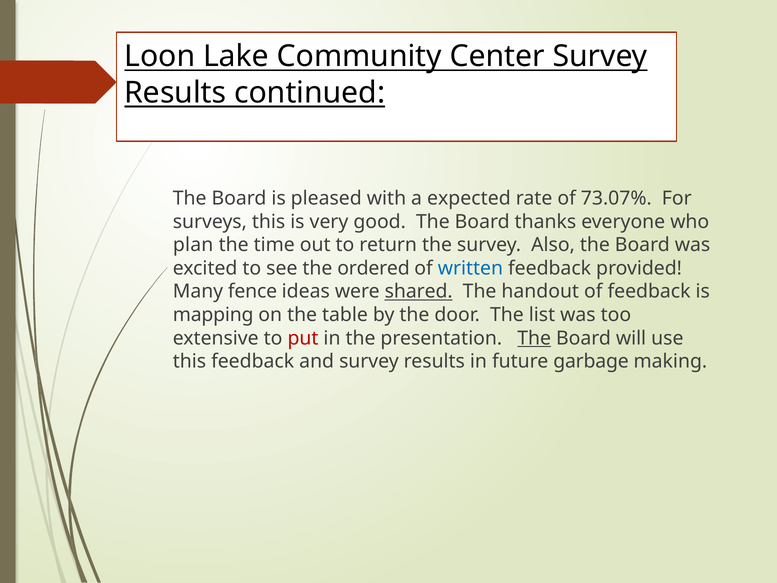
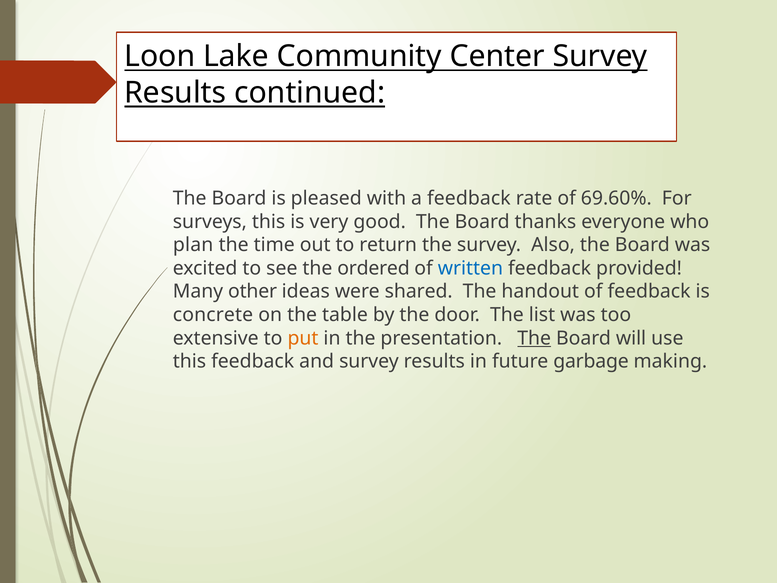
a expected: expected -> feedback (469, 198)
73.07%: 73.07% -> 69.60% (616, 198)
fence: fence -> other (253, 291)
shared underline: present -> none (419, 291)
mapping: mapping -> concrete (213, 315)
put colour: red -> orange (303, 338)
